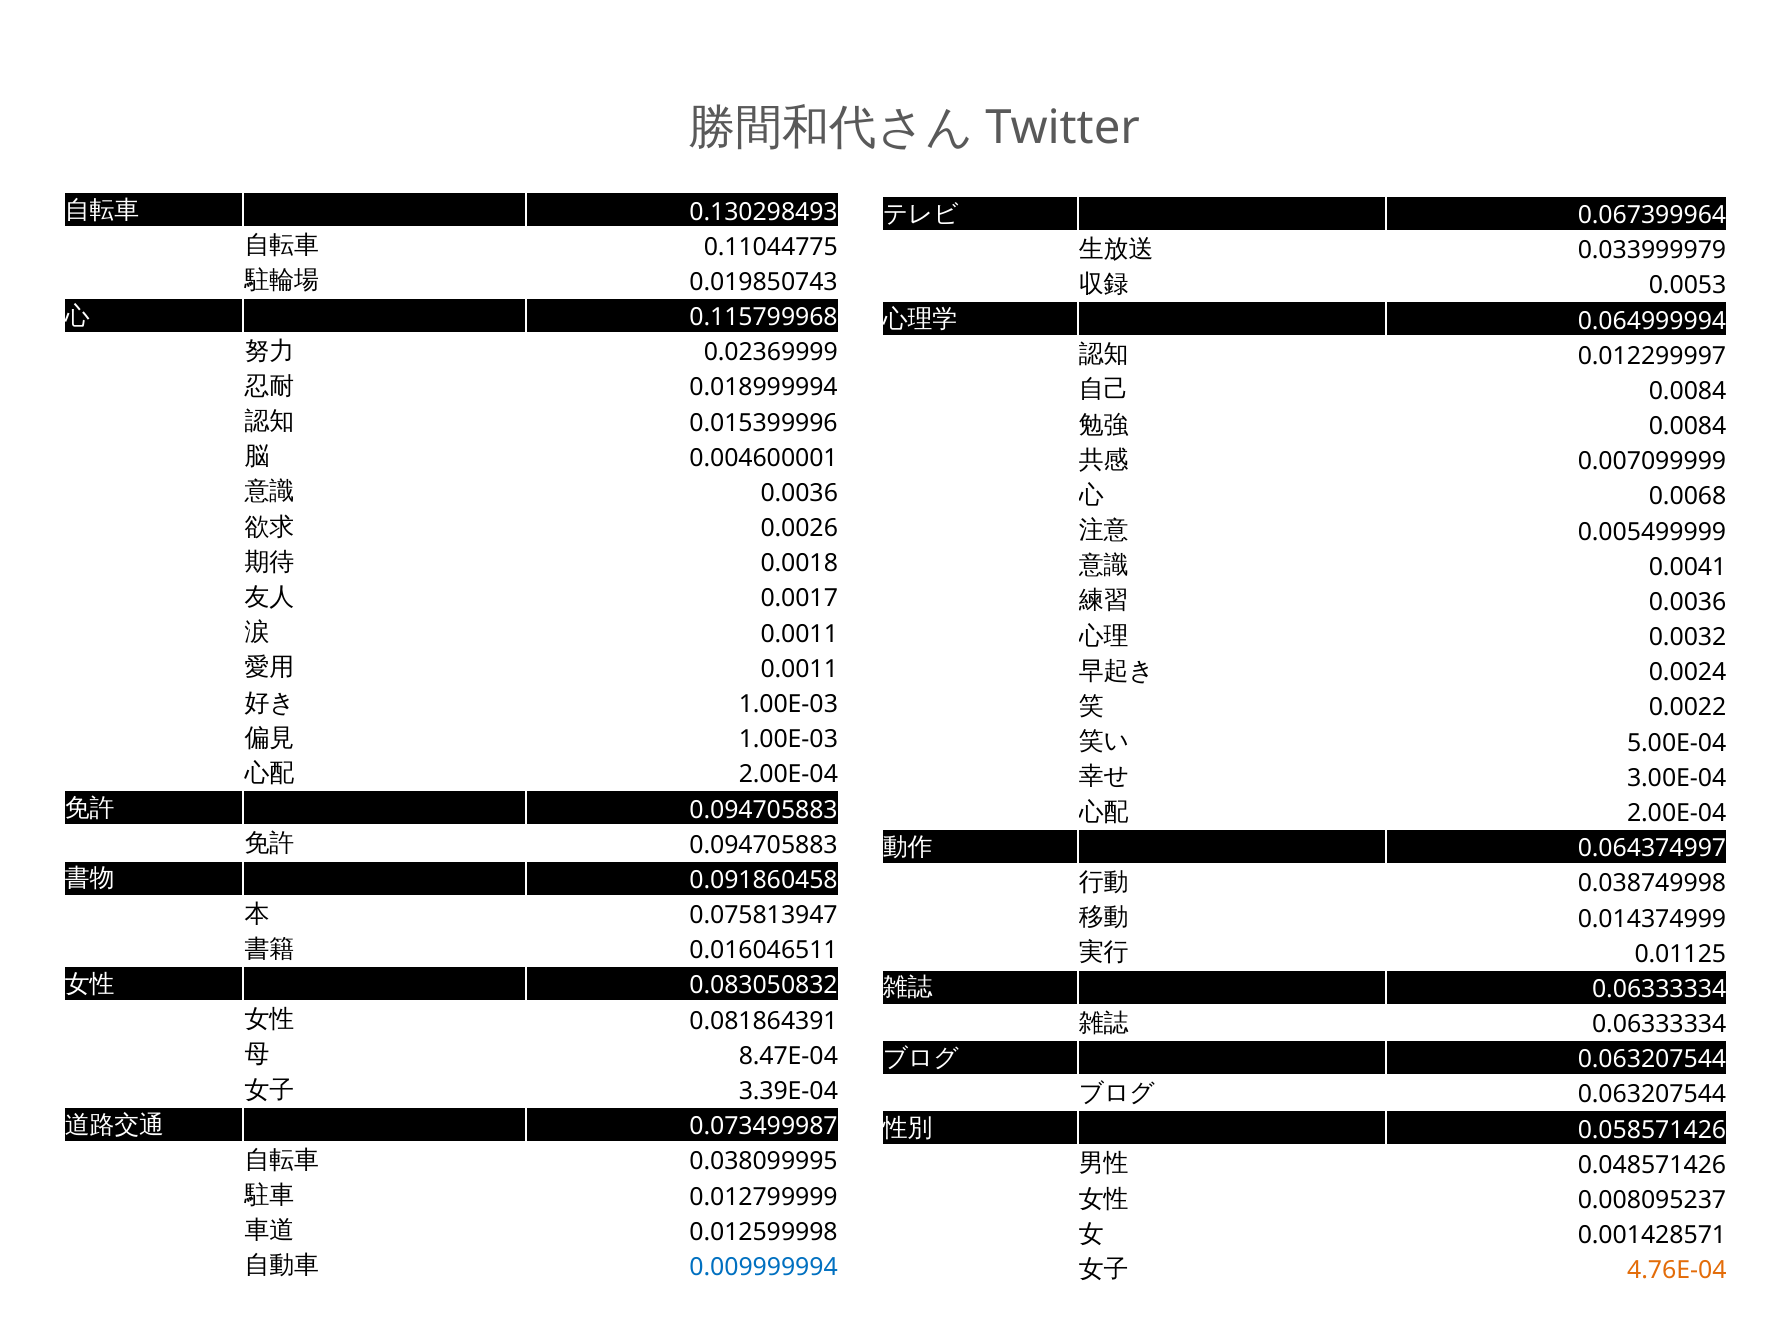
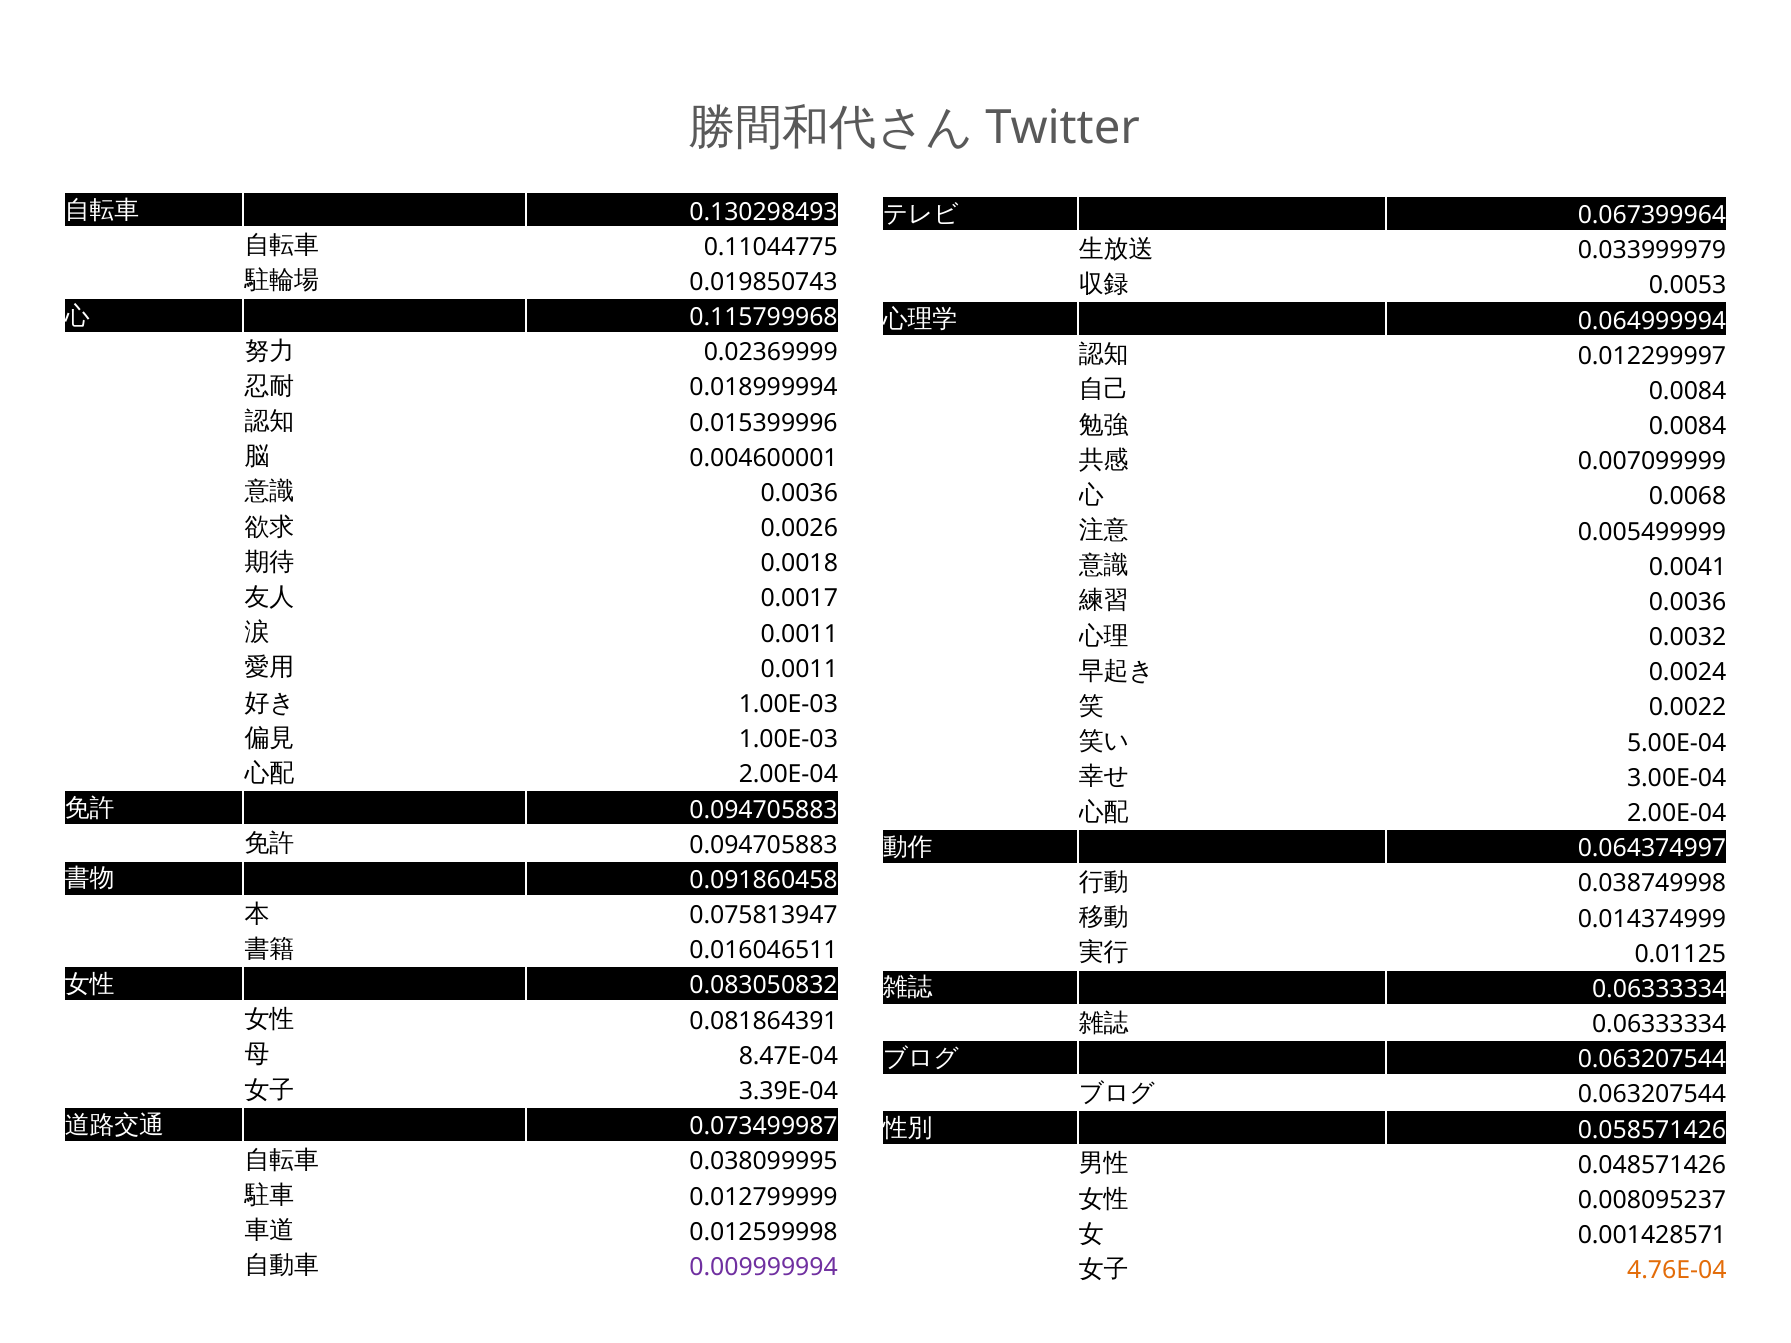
0.009999994 colour: blue -> purple (764, 1267)
